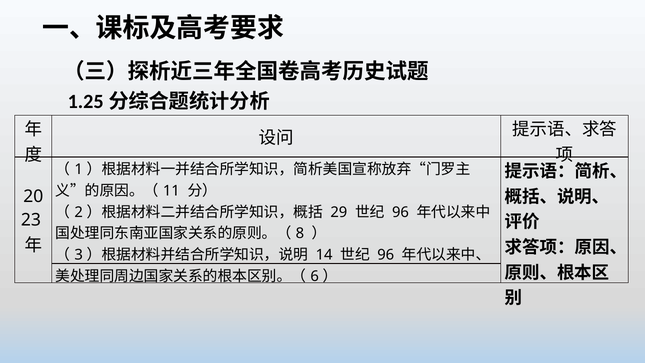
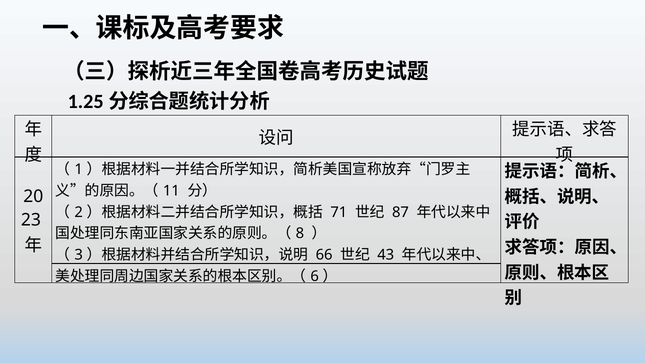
29: 29 -> 71 (339, 212)
96: 96 -> 87 (400, 212)
14: 14 -> 66 (324, 255)
96: 96 -> 43 (386, 255)
